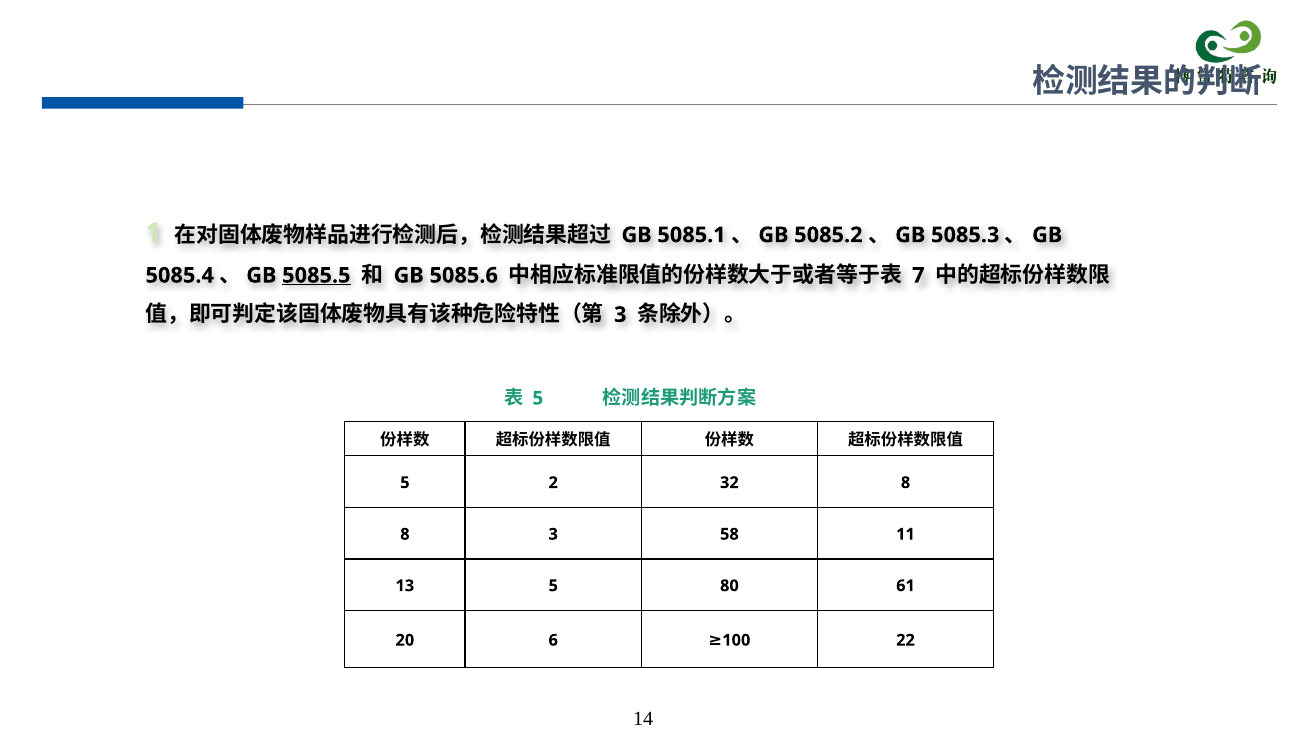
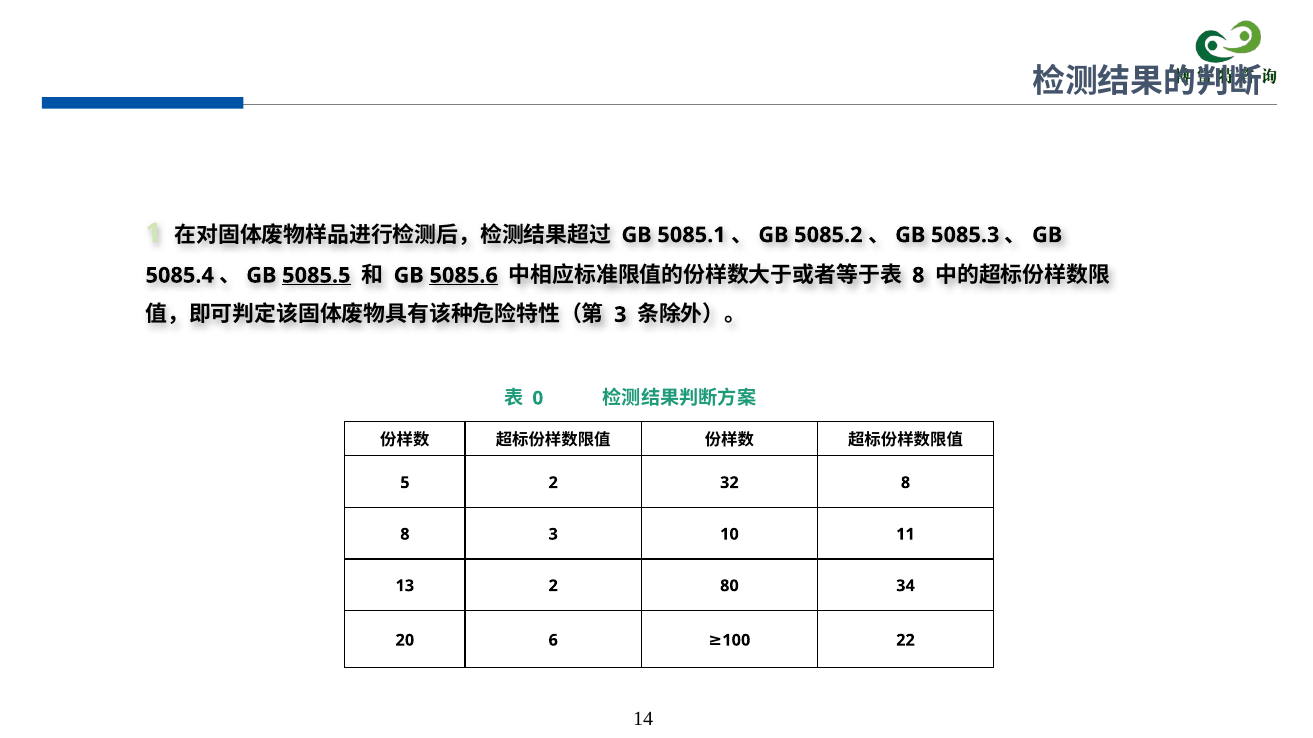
5085.6 underline: none -> present (464, 276)
7: 7 -> 8 (918, 276)
5: 5 -> 0 (538, 399)
58: 58 -> 10 (729, 535)
13 5: 5 -> 2 (553, 586)
61: 61 -> 34 (906, 586)
